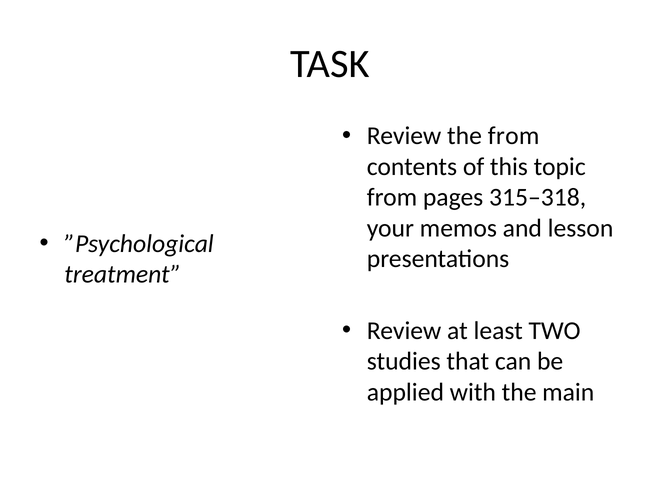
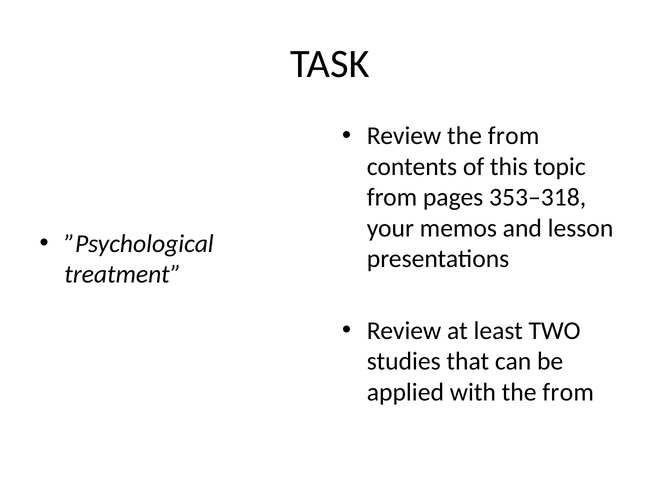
315–318: 315–318 -> 353–318 (538, 197)
with the main: main -> from (568, 392)
